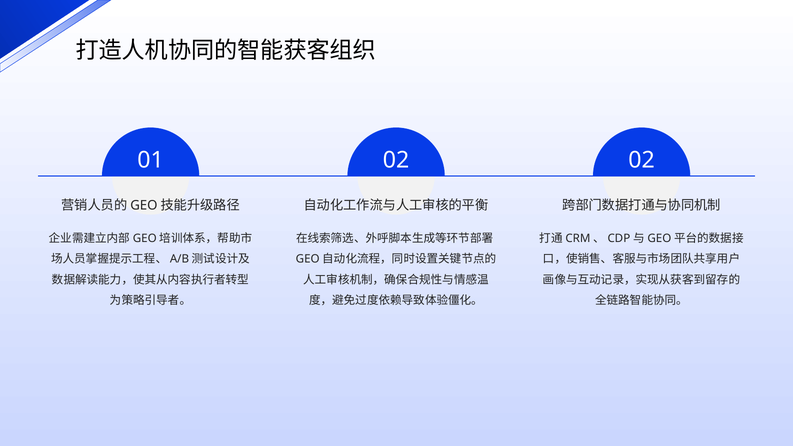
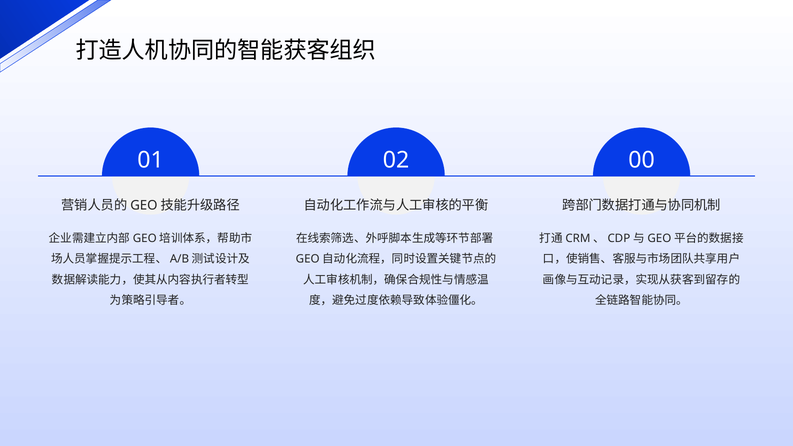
02 02: 02 -> 00 (642, 160)
